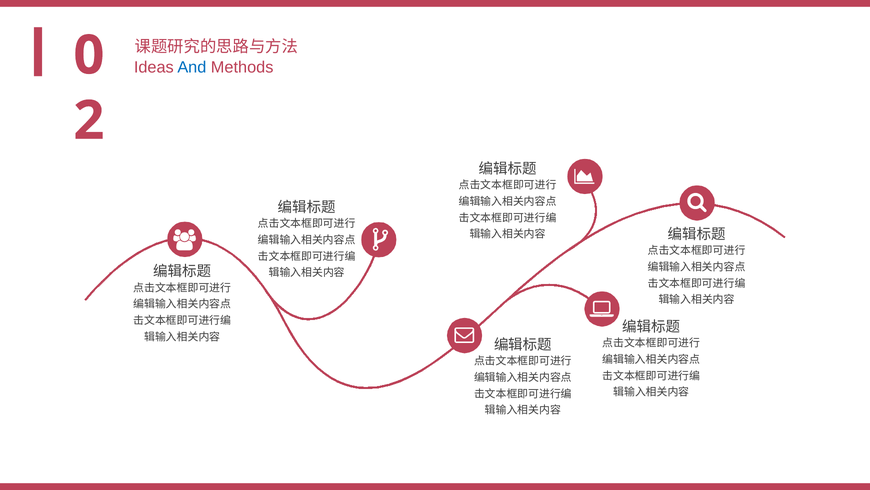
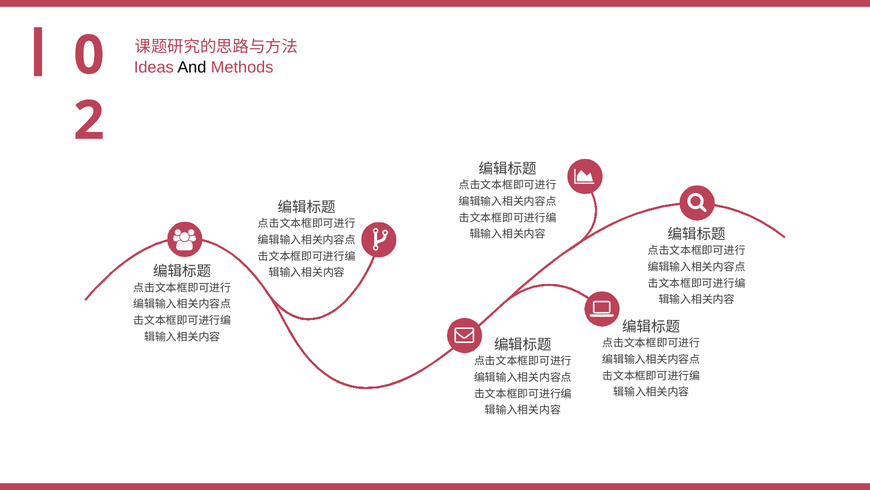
And colour: blue -> black (192, 67)
